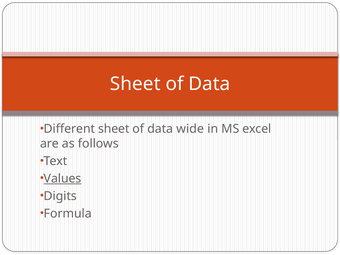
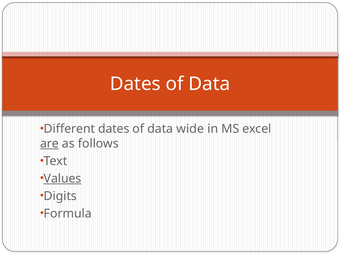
Sheet: Sheet -> Dates (135, 84)
Different sheet: sheet -> dates (114, 129)
are underline: none -> present (50, 144)
